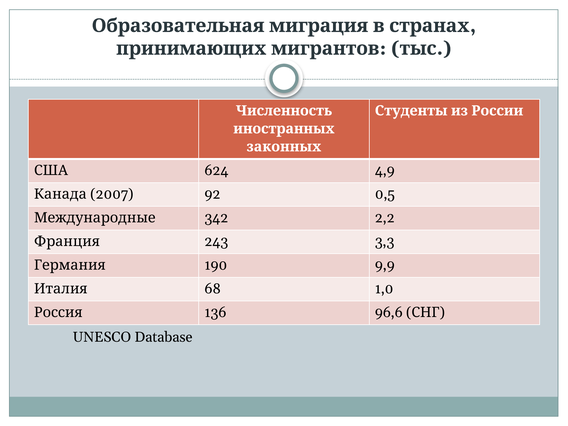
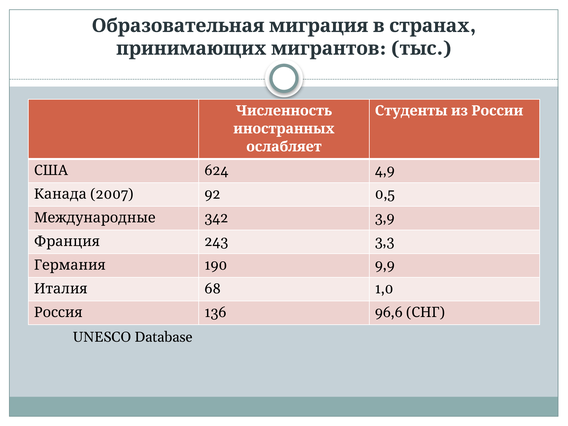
законных: законных -> ослабляет (284, 147)
2,2: 2,2 -> 3,9 (385, 218)
